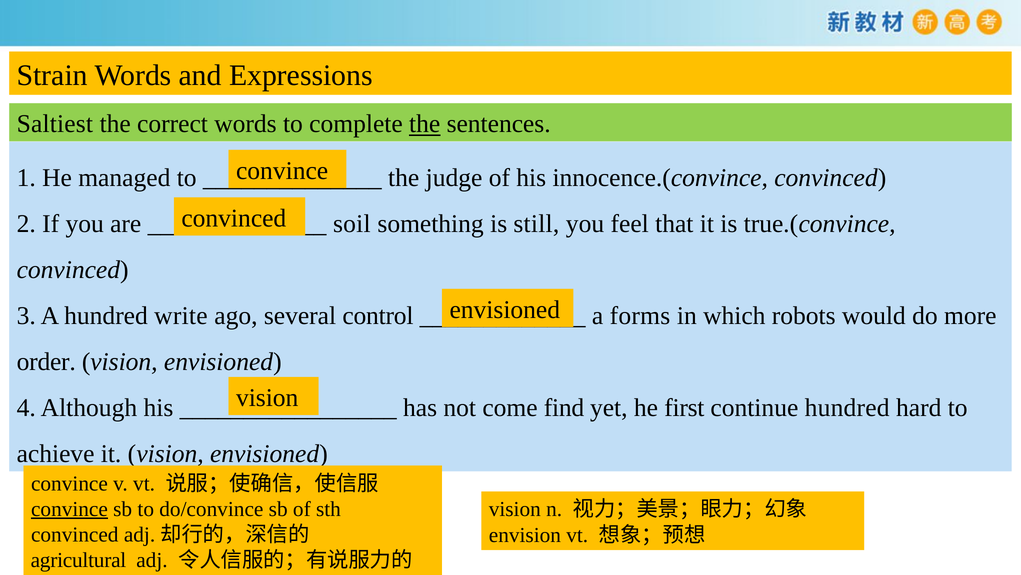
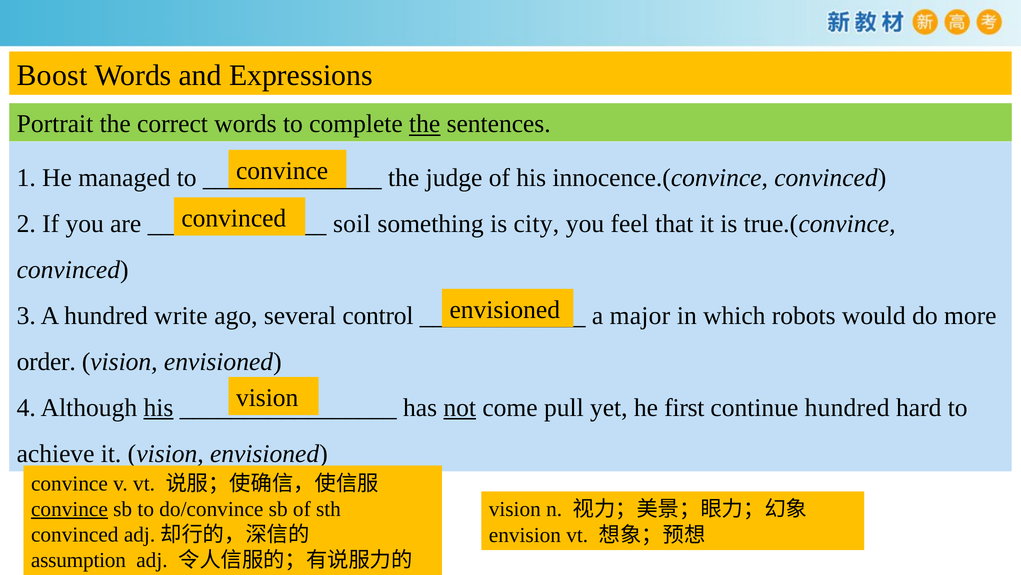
Strain: Strain -> Boost (52, 75)
Saltiest: Saltiest -> Portrait (55, 124)
still: still -> city (536, 224)
forms: forms -> major (640, 316)
his underline: none -> present (158, 407)
not underline: none -> present (460, 407)
find: find -> pull (564, 407)
agricultural: agricultural -> assumption (78, 560)
